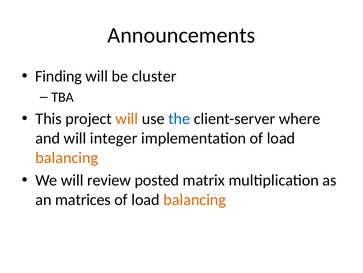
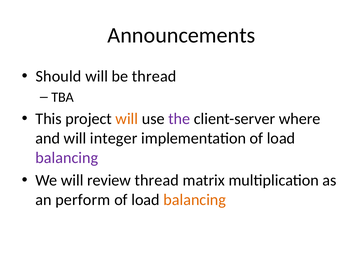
Finding: Finding -> Should (58, 76)
be cluster: cluster -> thread (154, 76)
the colour: blue -> purple (179, 119)
balancing colour: orange -> purple (67, 157)
review posted: posted -> thread (157, 180)
matrices: matrices -> perform (83, 199)
